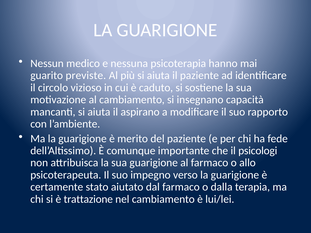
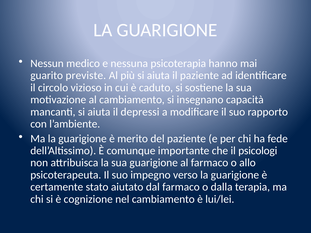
aspirano: aspirano -> depressi (140, 112)
trattazione: trattazione -> cognizione (88, 199)
